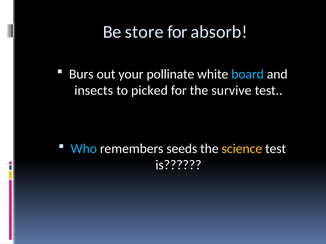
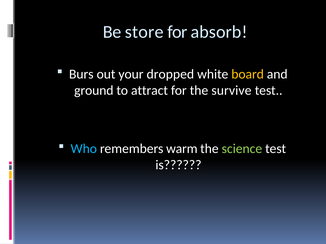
pollinate: pollinate -> dropped (170, 74)
board colour: light blue -> yellow (248, 74)
insects: insects -> ground (94, 91)
picked: picked -> attract (150, 91)
seeds: seeds -> warm (182, 149)
science colour: yellow -> light green (242, 149)
